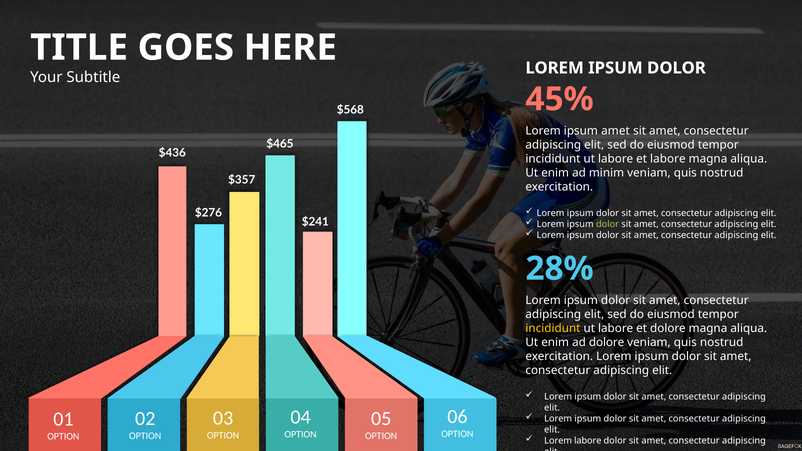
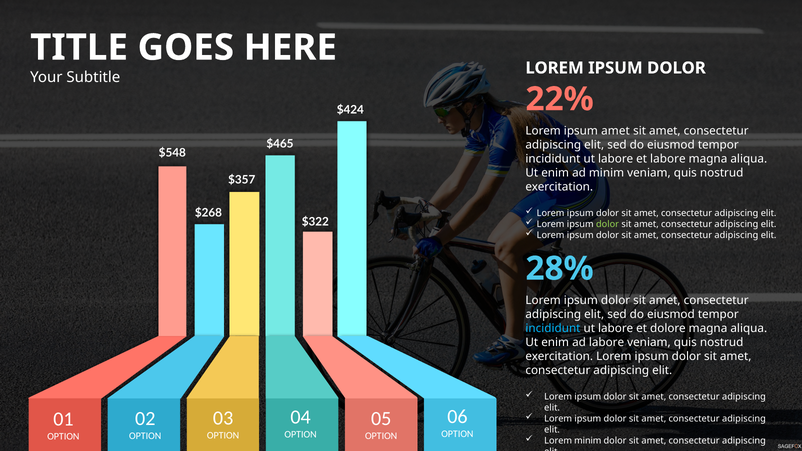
45%: 45% -> 22% (560, 99)
$568: $568 -> $424 (350, 110)
$436: $436 -> $548 (172, 153)
$276: $276 -> $268 (208, 213)
$241: $241 -> $322 (315, 222)
incididunt colour: yellow -> light blue (553, 328)
ad dolore: dolore -> labore (607, 342)
Lorem labore: labore -> minim (588, 441)
